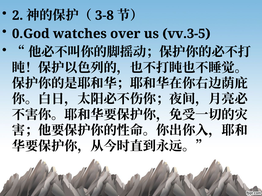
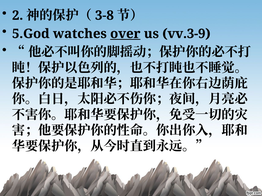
0.God: 0.God -> 5.God (31, 34)
over underline: none -> present (125, 34)
vv.3-5: vv.3-5 -> vv.3-9 (186, 34)
